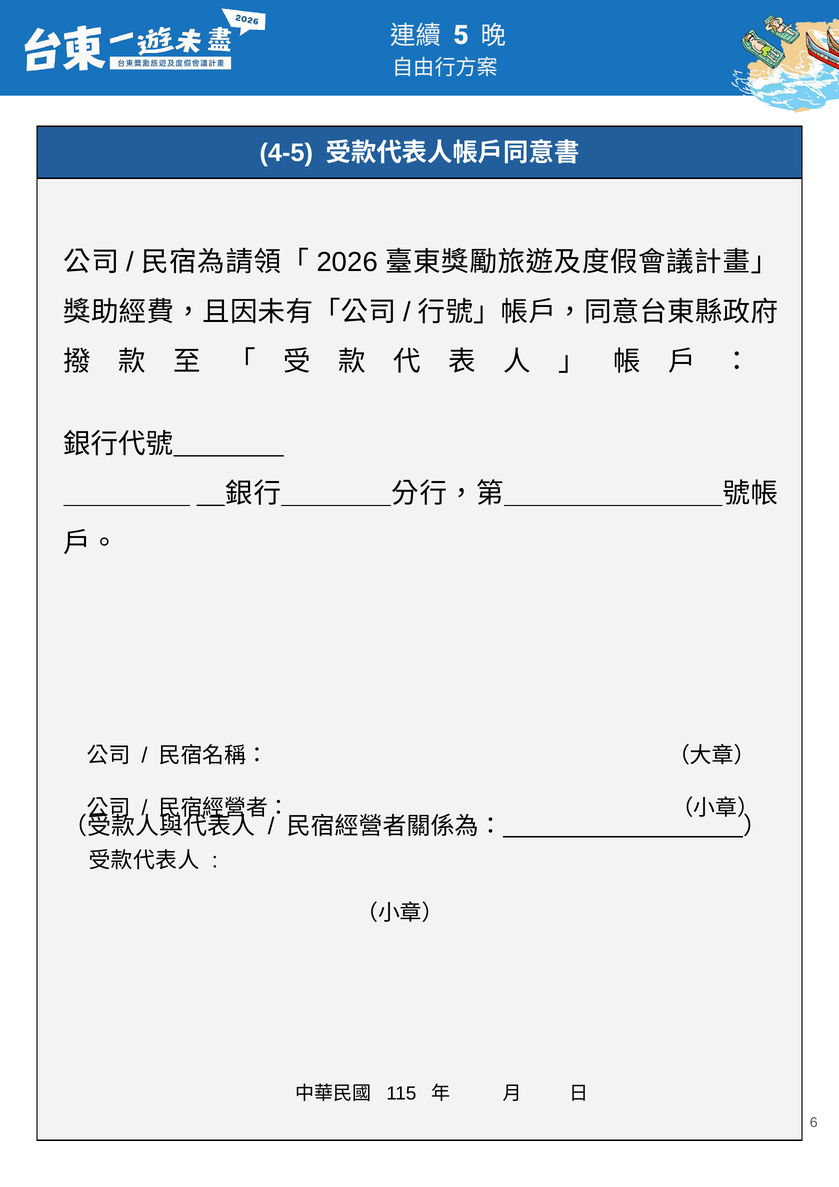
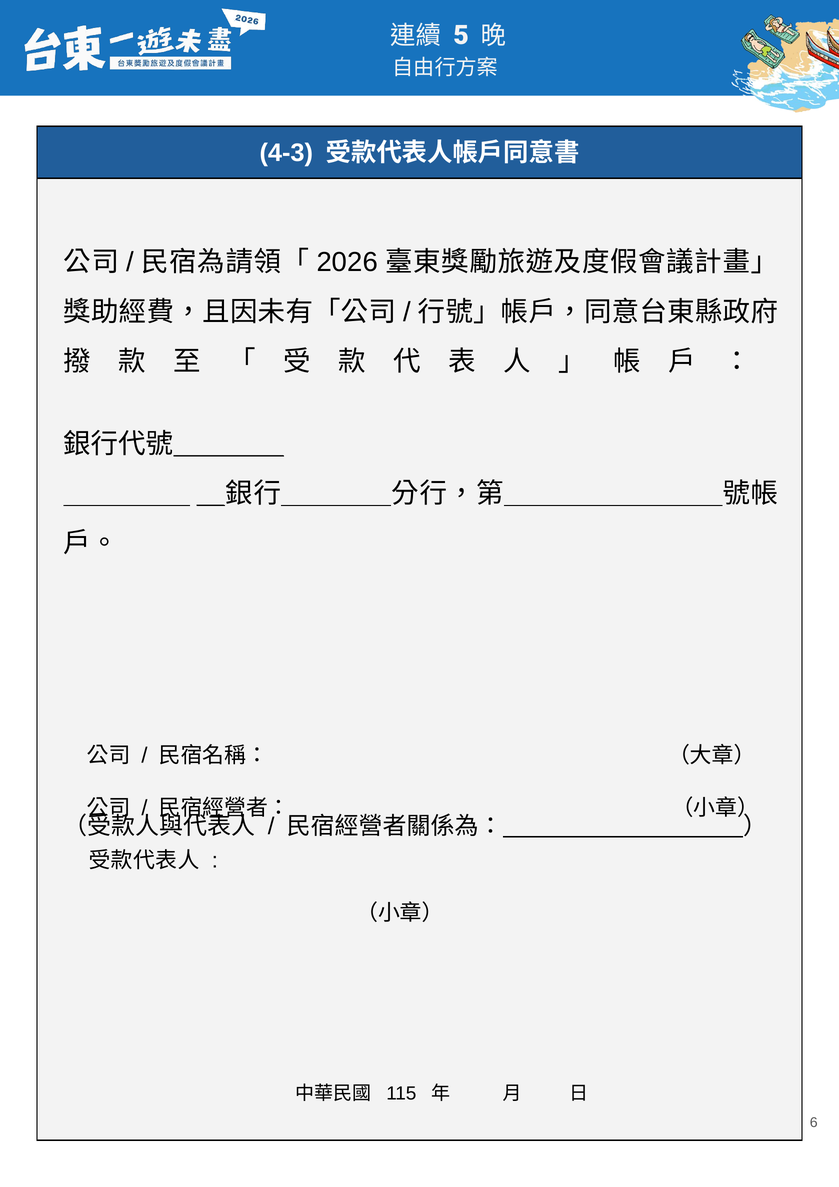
4-5: 4-5 -> 4-3 (286, 153)
